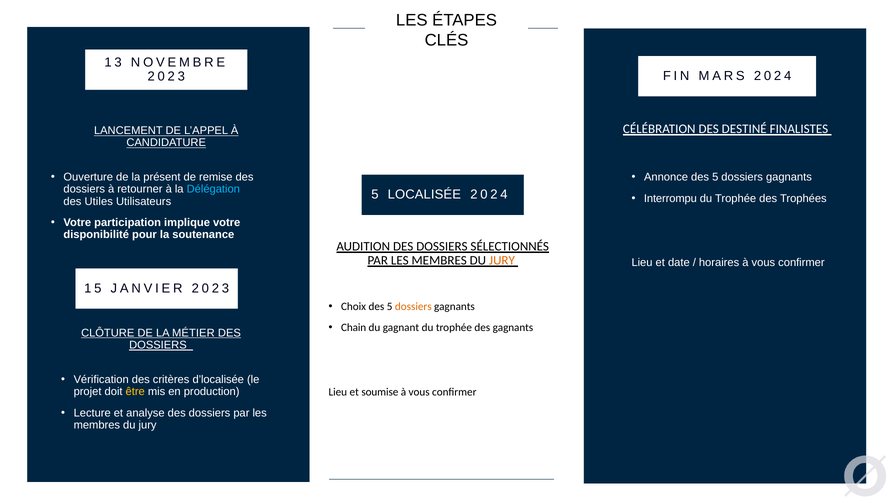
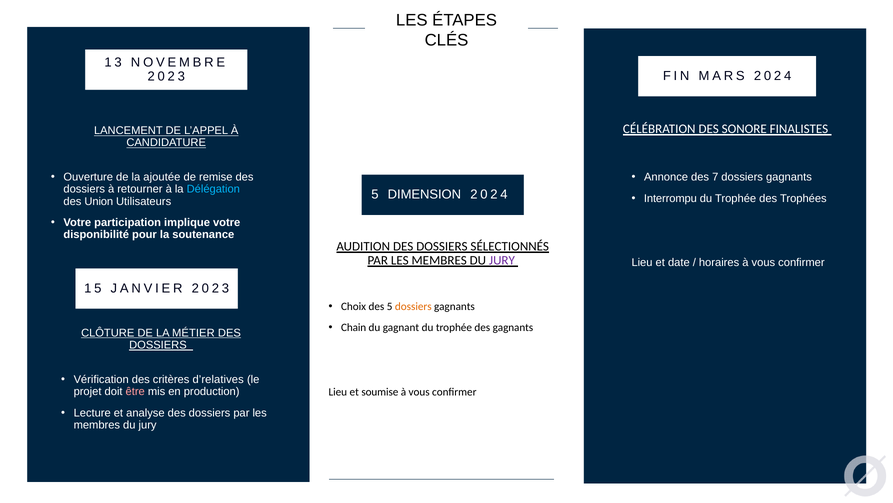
DESTINÉ: DESTINÉ -> SONORE (744, 129)
présent: présent -> ajoutée (162, 177)
Annonce des 5: 5 -> 7 (715, 177)
LOCALISÉE: LOCALISÉE -> DIMENSION (424, 194)
Utiles: Utiles -> Union (99, 201)
JURY colour: orange -> purple (502, 260)
d’localisée: d’localisée -> d’relatives (218, 379)
être colour: yellow -> pink (135, 391)
